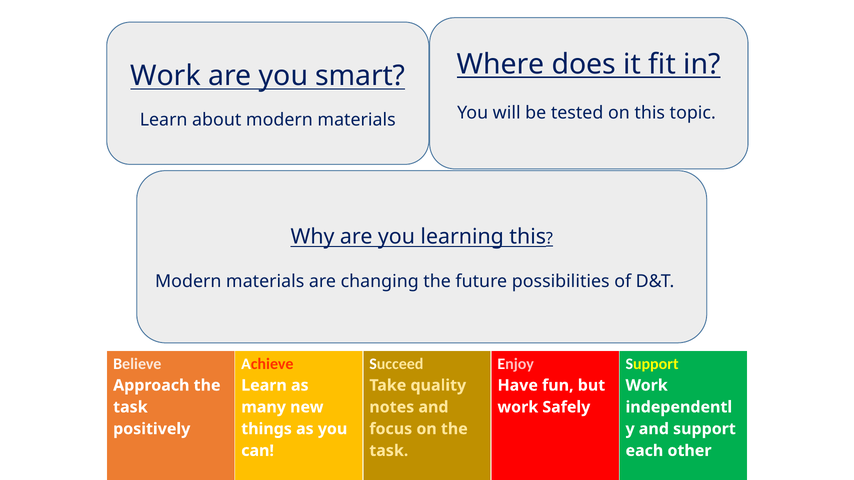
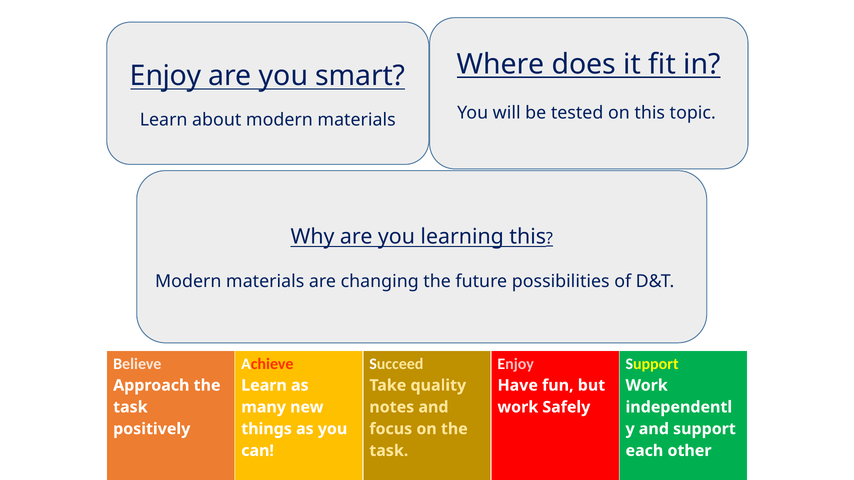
Work: Work -> Enjoy (166, 76)
